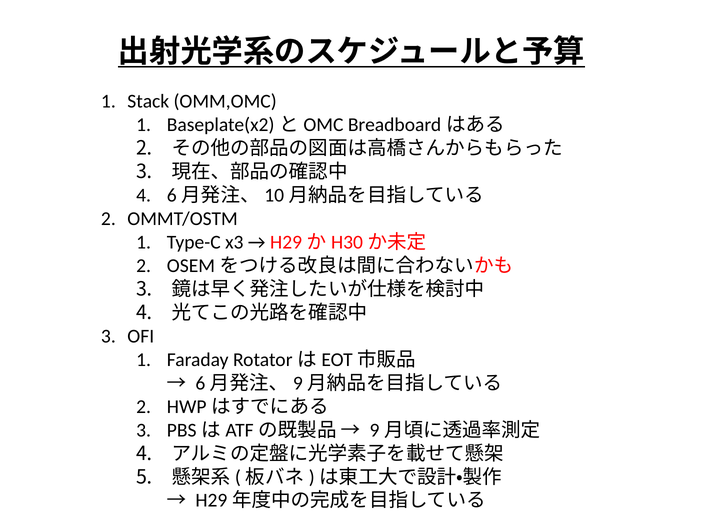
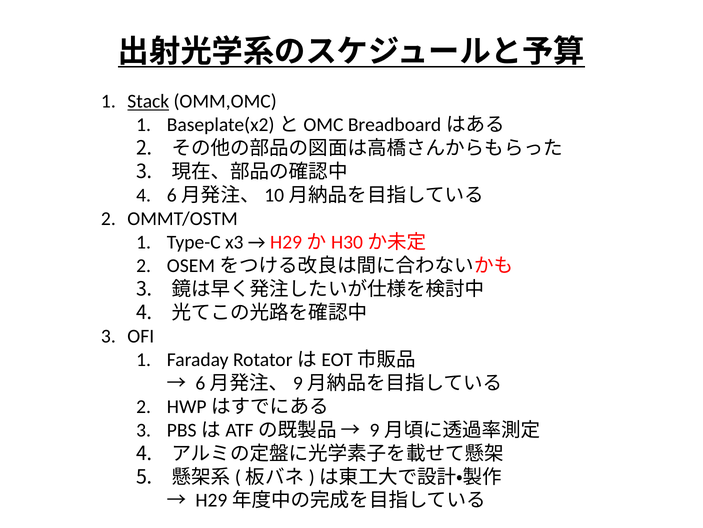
Stack underline: none -> present (148, 101)
